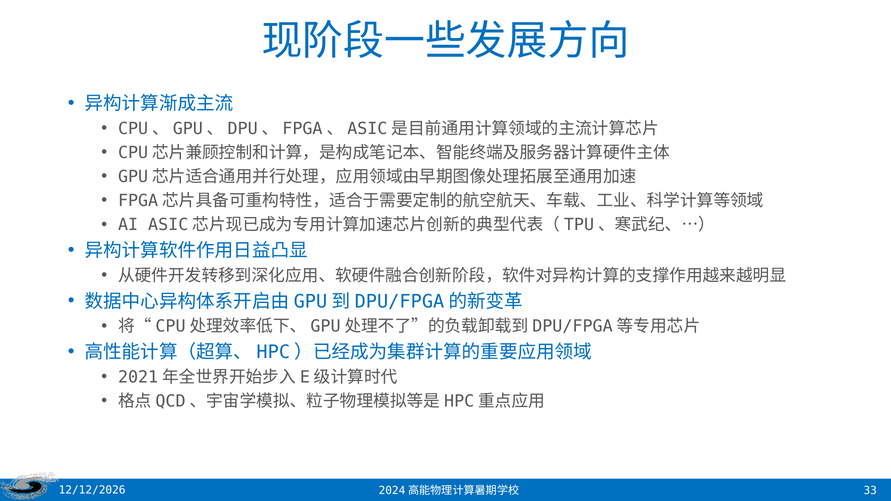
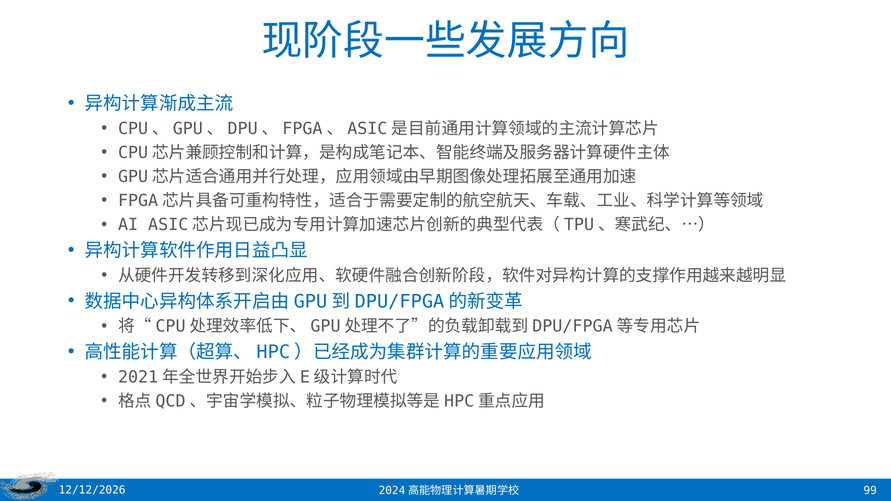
33: 33 -> 99 (870, 491)
